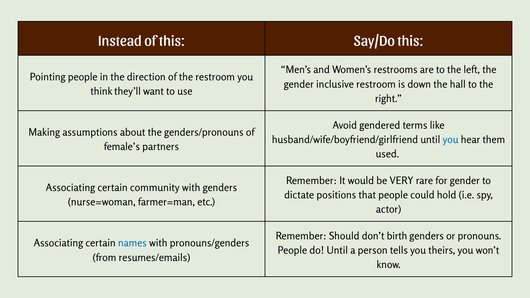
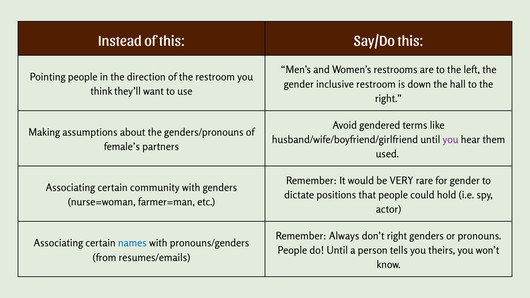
you colour: blue -> purple (451, 140)
Should: Should -> Always (344, 236)
don’t birth: birth -> right (397, 236)
